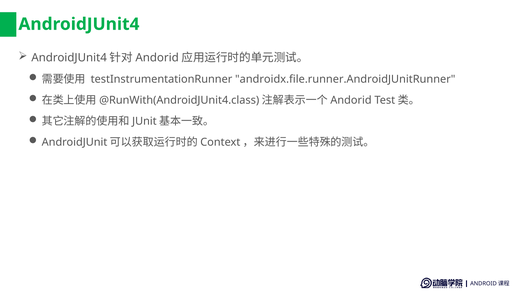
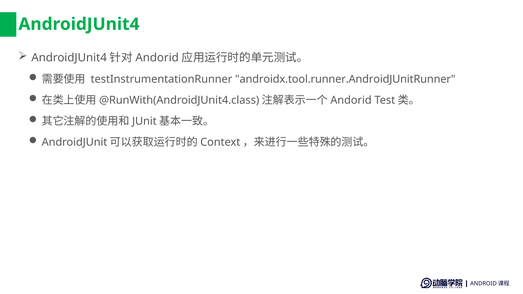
androidx.file.runner.AndroidJUnitRunner: androidx.file.runner.AndroidJUnitRunner -> androidx.tool.runner.AndroidJUnitRunner (345, 79)
